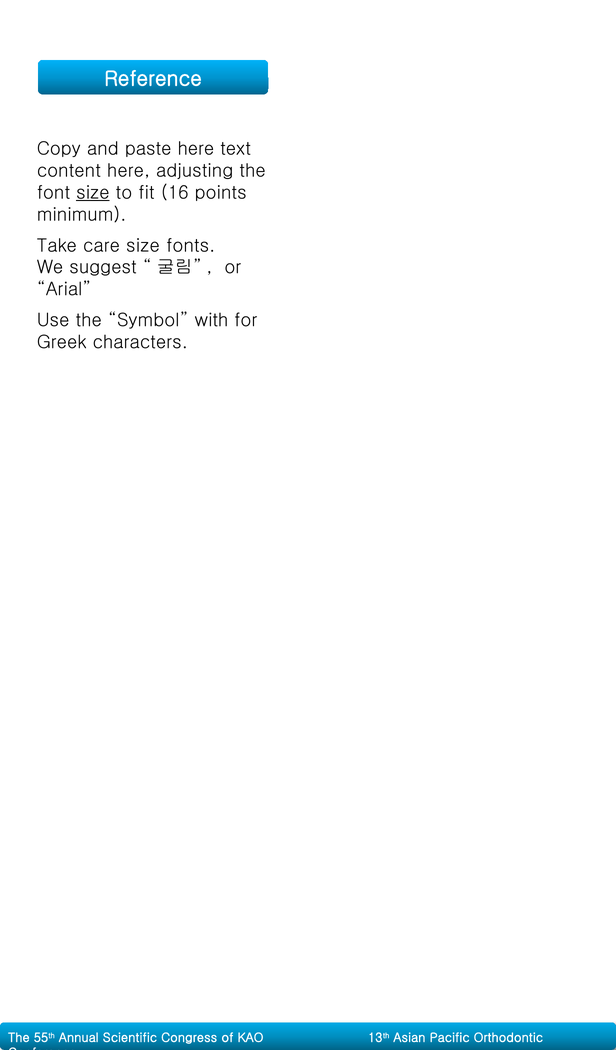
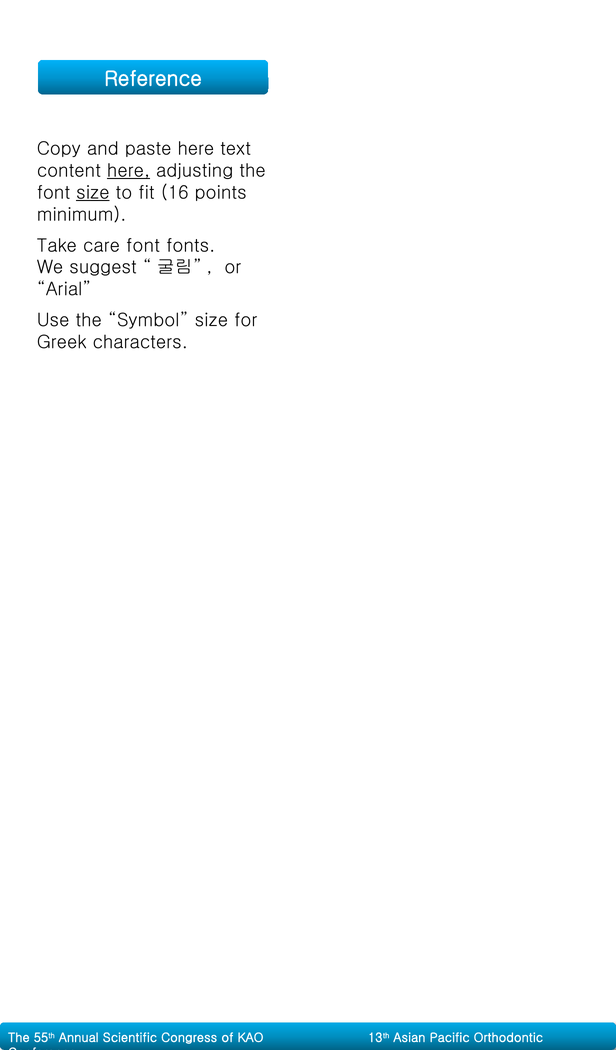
here underline: none -> present (129, 171)
care size: size -> font (143, 246)
Symbol with: with -> size (211, 321)
